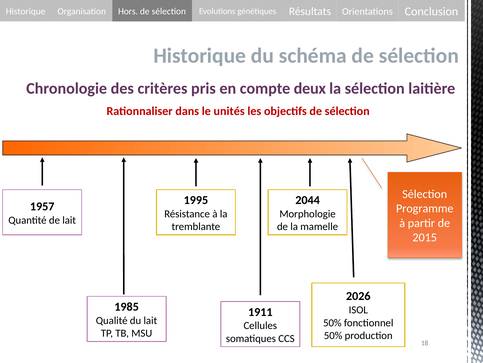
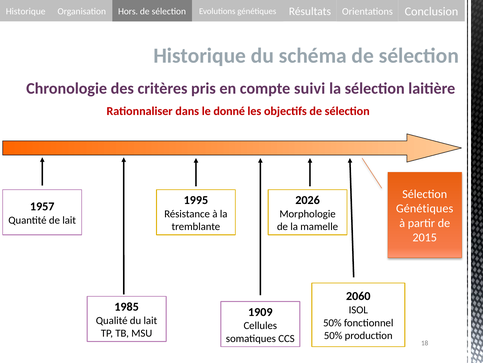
deux: deux -> suivi (310, 88)
unités: unités -> donné (229, 111)
2044: 2044 -> 2026 (308, 200)
Programme: Programme -> Génétiques (425, 208)
2026: 2026 -> 2060 (358, 296)
1911: 1911 -> 1909 (260, 311)
